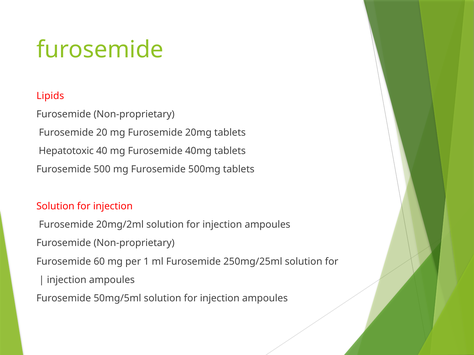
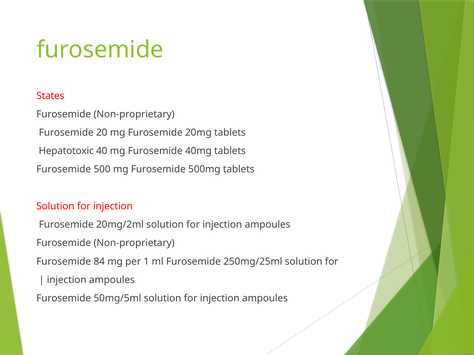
Lipids: Lipids -> States (50, 96)
60: 60 -> 84 (99, 262)
